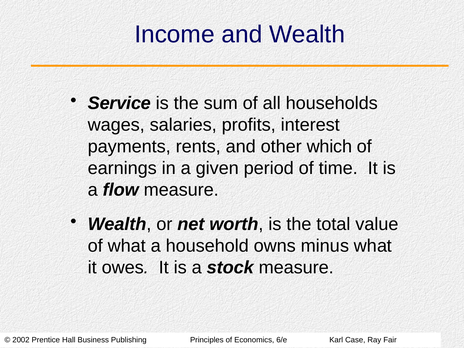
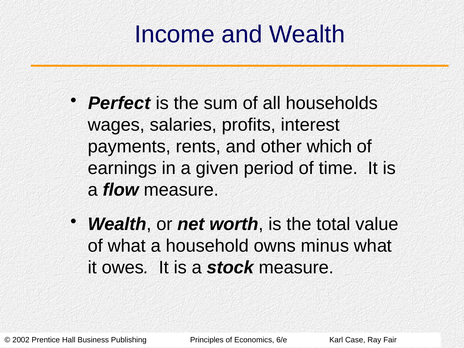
Service: Service -> Perfect (119, 103)
